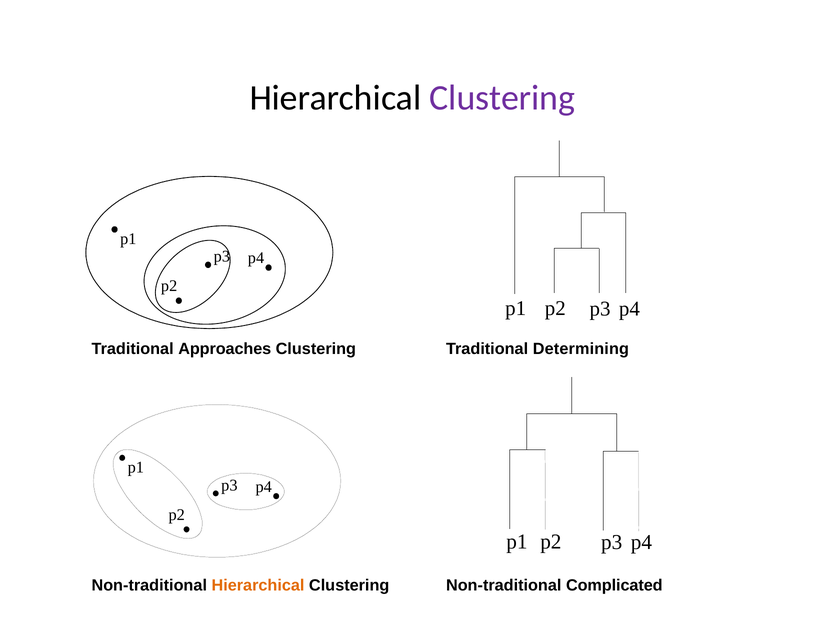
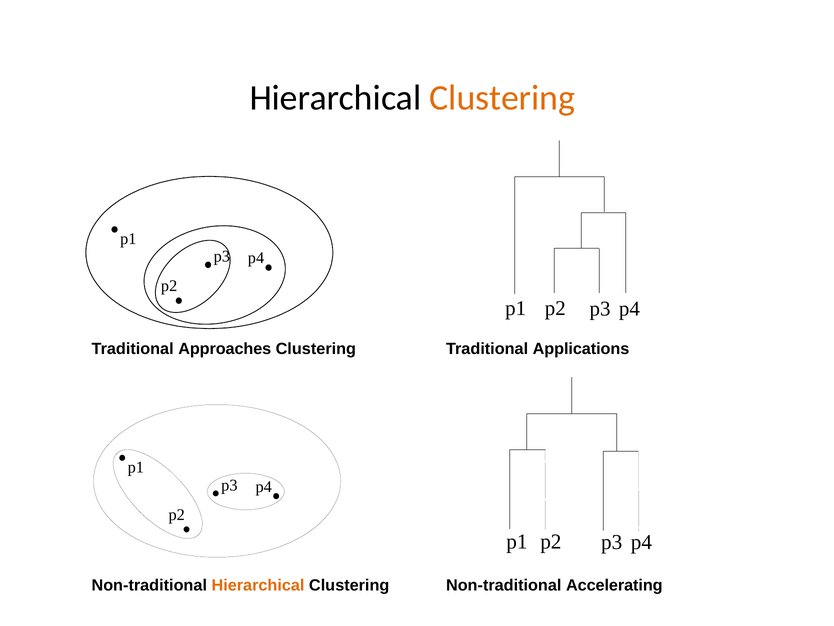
Clustering colour: purple -> orange (502, 98)
Determining: Determining -> Applications (581, 349)
Complicated: Complicated -> Accelerating (614, 585)
